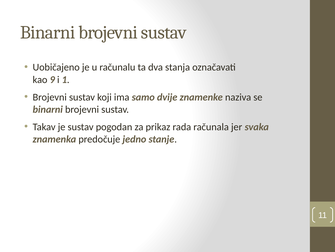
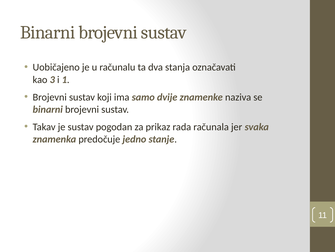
9: 9 -> 3 (52, 79)
